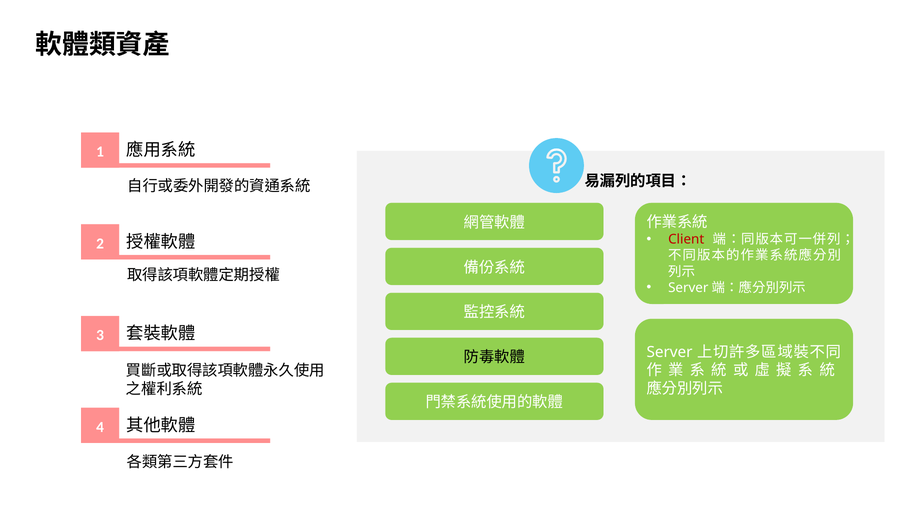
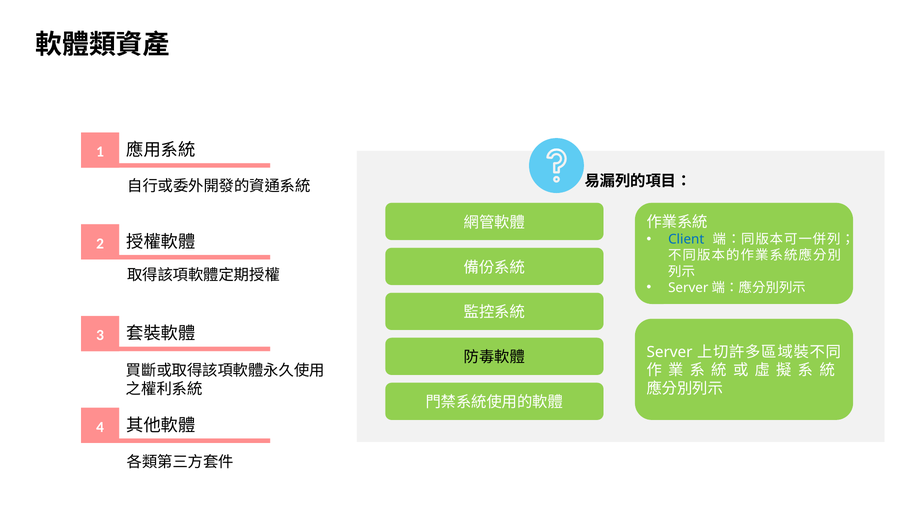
Client colour: red -> blue (686, 239)
